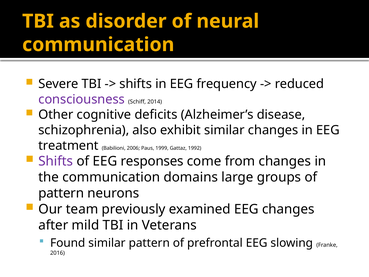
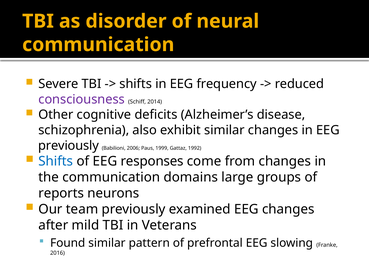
treatment: treatment -> previously (69, 145)
Shifts colour: purple -> blue (56, 161)
pattern: pattern -> reports (61, 193)
